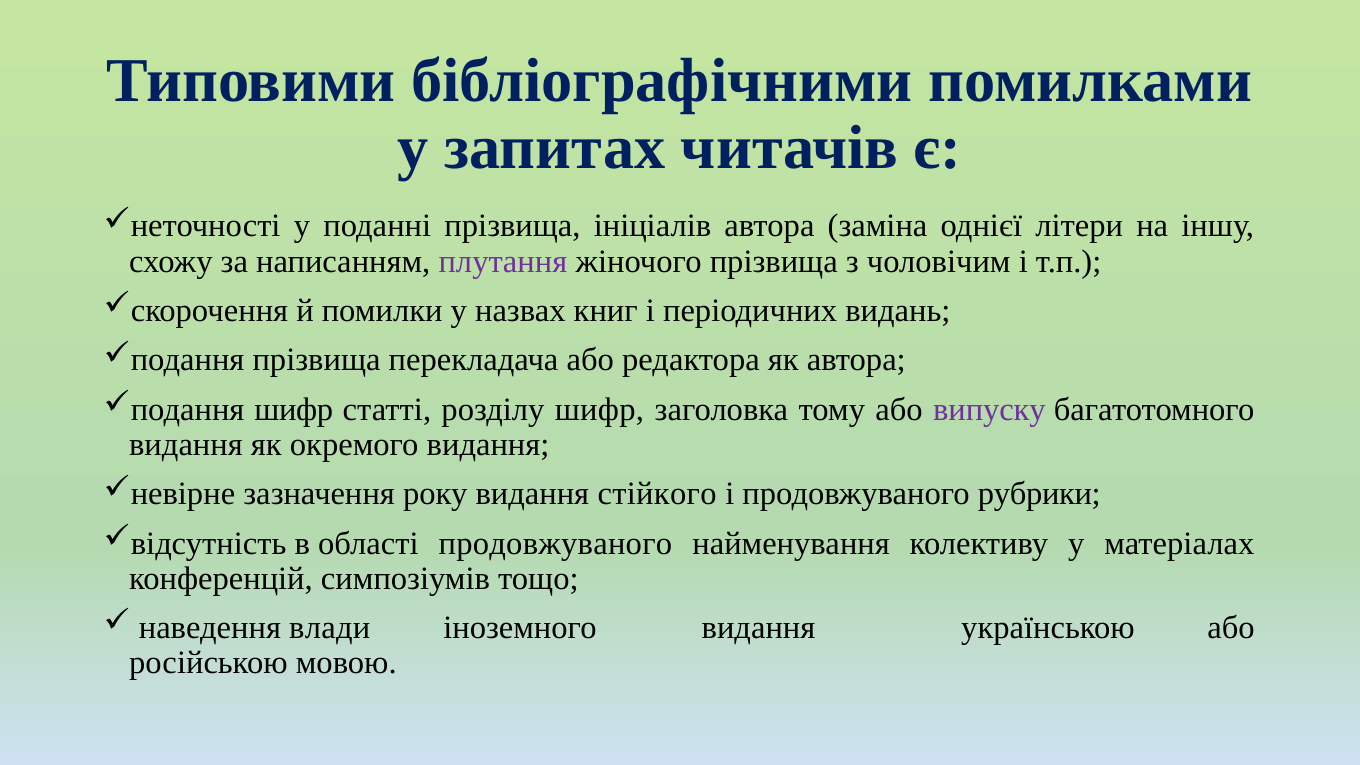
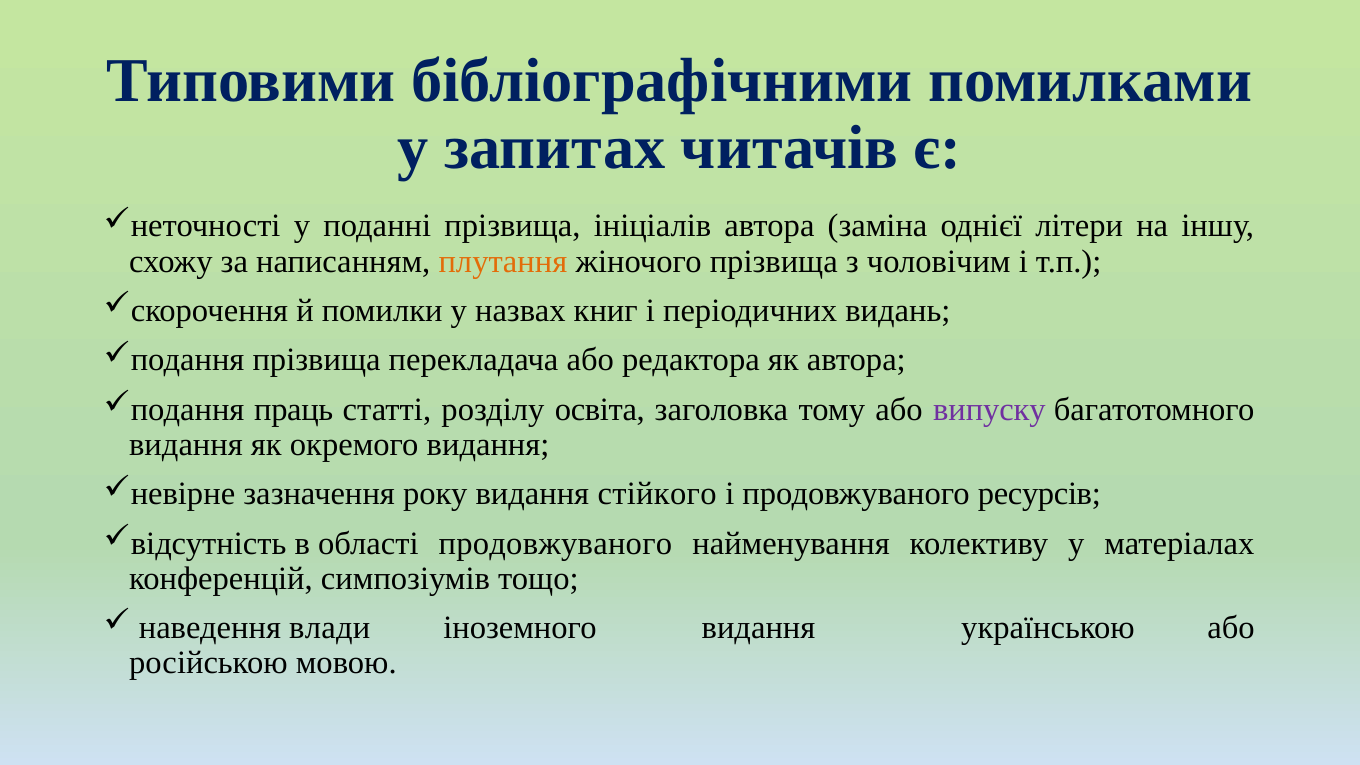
плутання colour: purple -> orange (503, 261)
шифр: шифр -> праць (294, 409)
розділу шифр: шифр -> освіта (600, 409)
рубрики: рубрики -> ресурсів (1039, 494)
